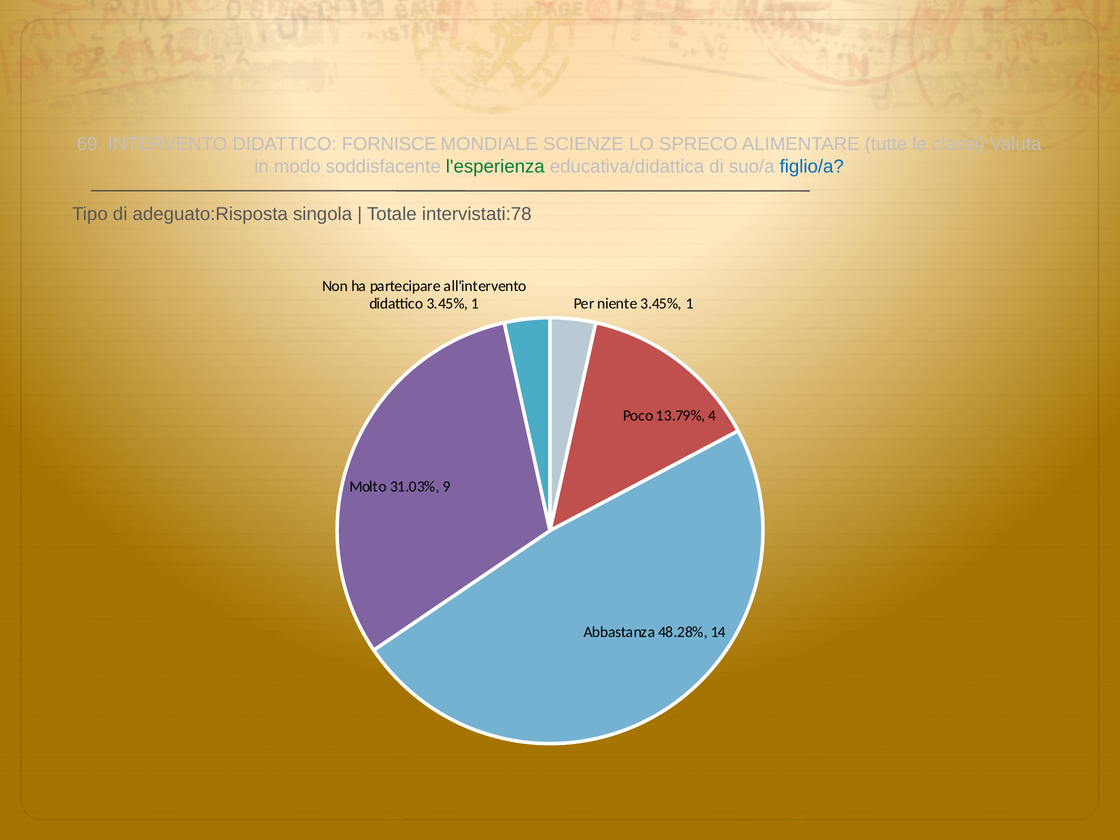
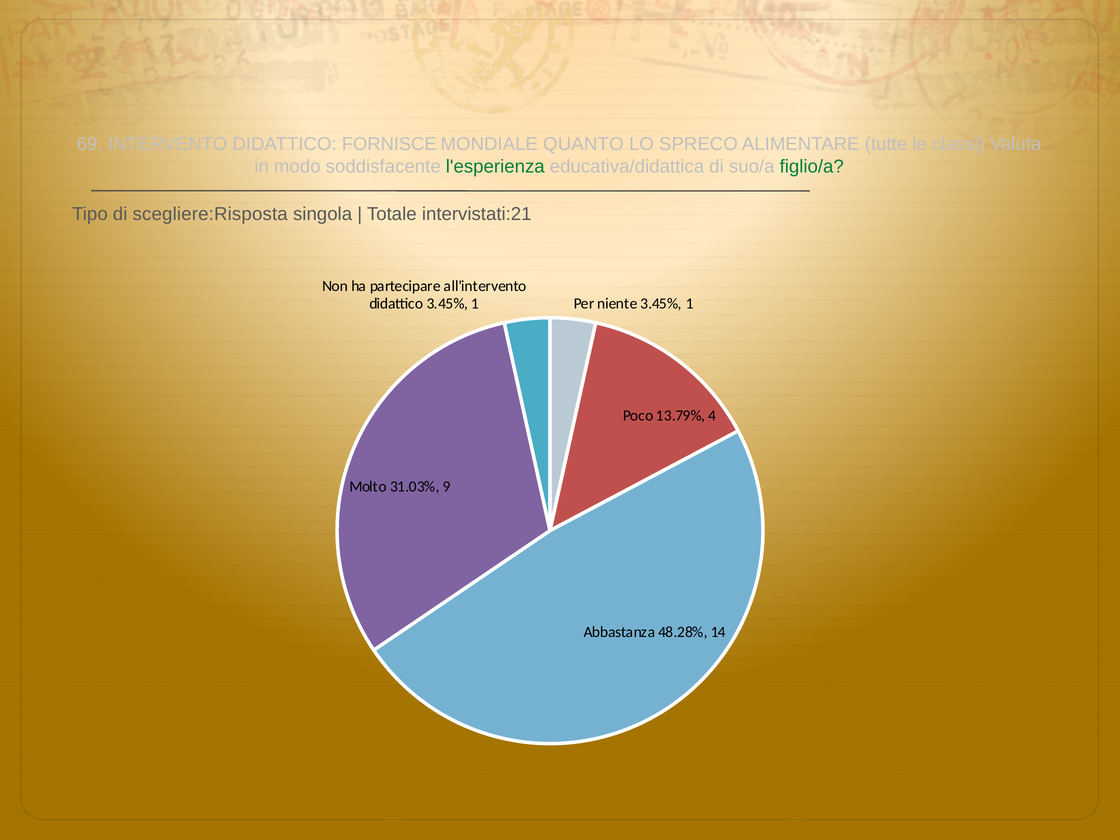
SCIENZE: SCIENZE -> QUANTO (583, 144)
figlio/a colour: blue -> green (812, 166)
adeguato:Risposta: adeguato:Risposta -> scegliere:Risposta (210, 214)
intervistati:78: intervistati:78 -> intervistati:21 (477, 214)
